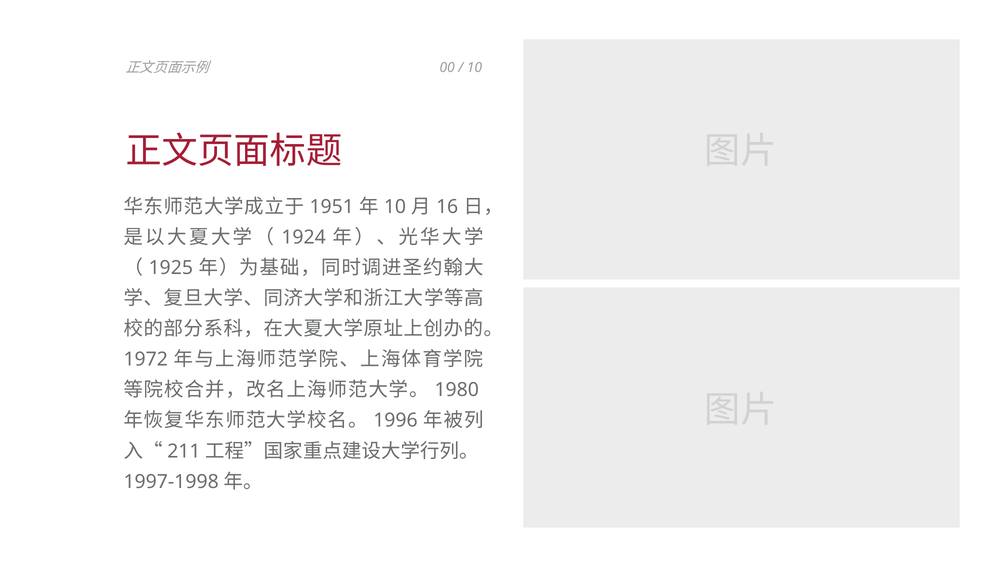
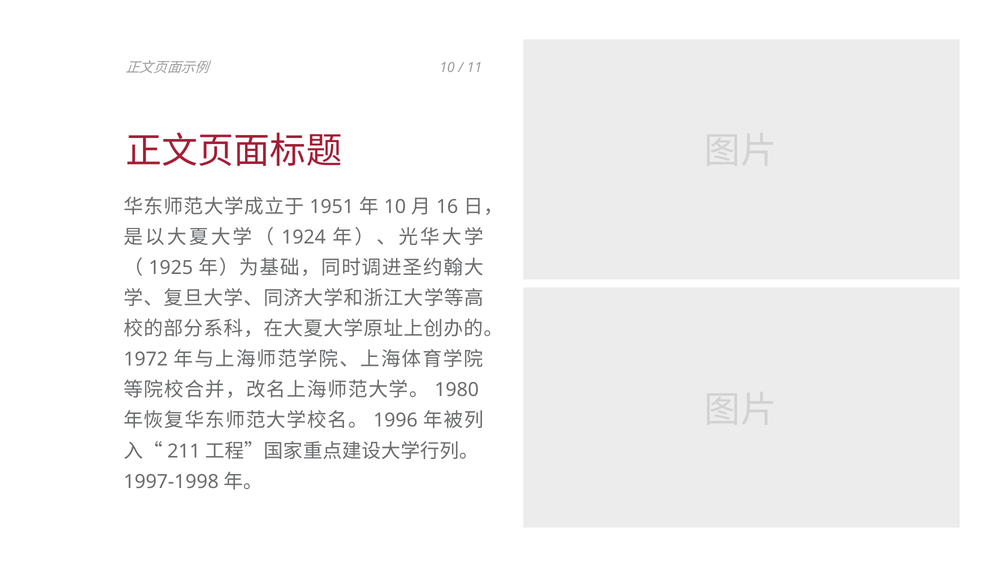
00: 00 -> 10 (447, 68)
10: 10 -> 11 (474, 68)
